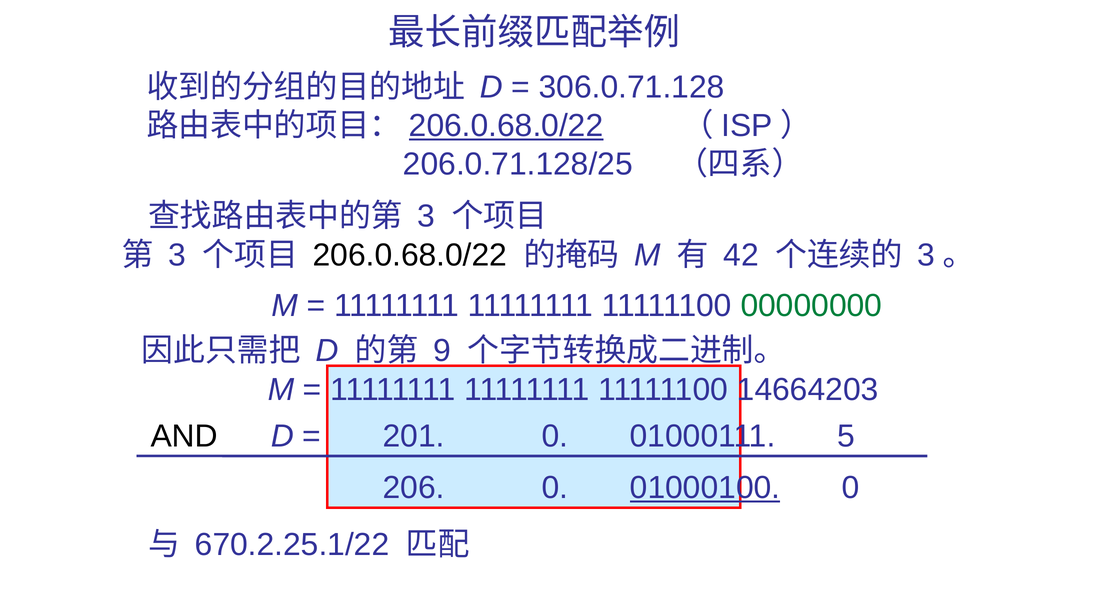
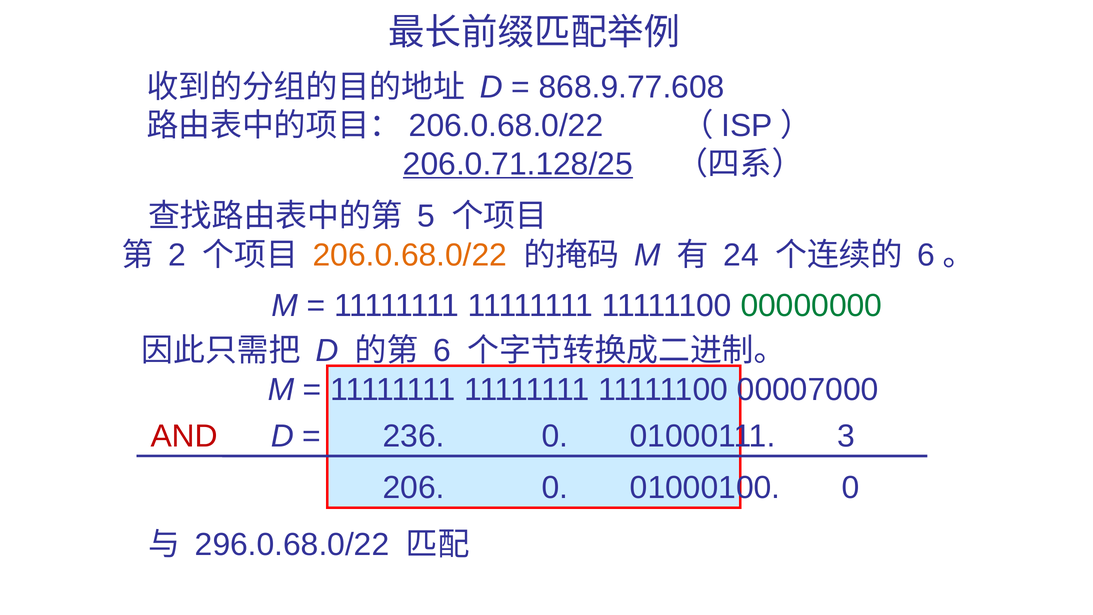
306.0.71.128: 306.0.71.128 -> 868.9.77.608 (632, 87)
206.0.68.0/22 underline: present -> none (506, 126)
206.0.71.128/25 underline: none -> present (518, 164)
3: 3 -> 5 (426, 216)
3: 3 -> 2 (177, 255)
206.0.68.0/22 colour: black -> orange (410, 255)
42: 42 -> 24 (741, 255)
3: 3 -> 6 (926, 255)
9: 9 -> 6 (442, 351)
14664203: 14664203 -> 00007000 (808, 390)
AND colour: black -> red (184, 436)
201: 201 -> 236 (414, 436)
5: 5 -> 3 (846, 436)
01000100 underline: present -> none (705, 488)
670.2.25.1/22: 670.2.25.1/22 -> 296.0.68.0/22 (292, 544)
